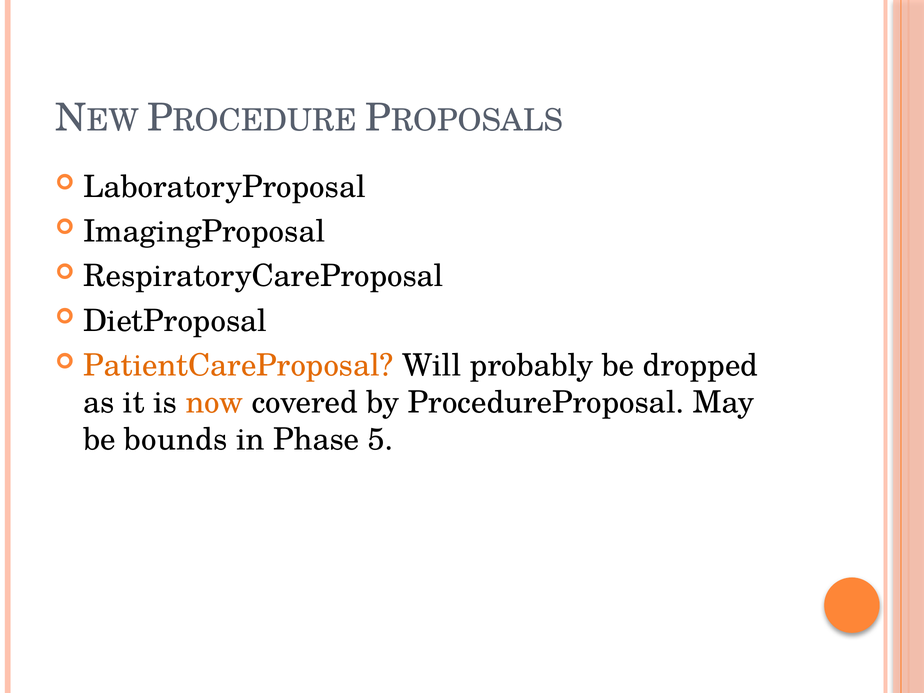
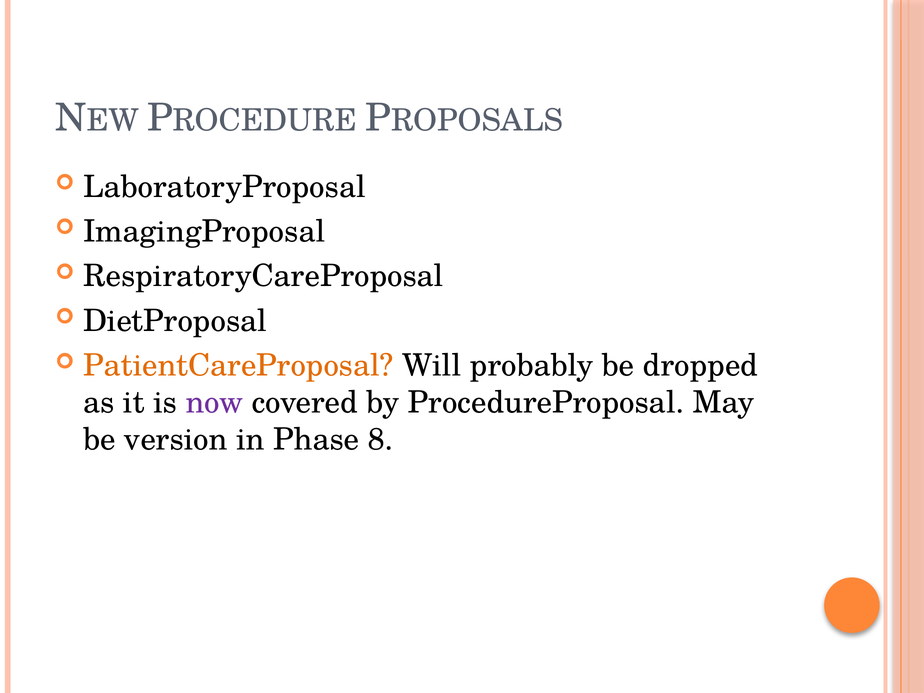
now colour: orange -> purple (214, 403)
bounds: bounds -> version (176, 440)
5: 5 -> 8 (381, 440)
